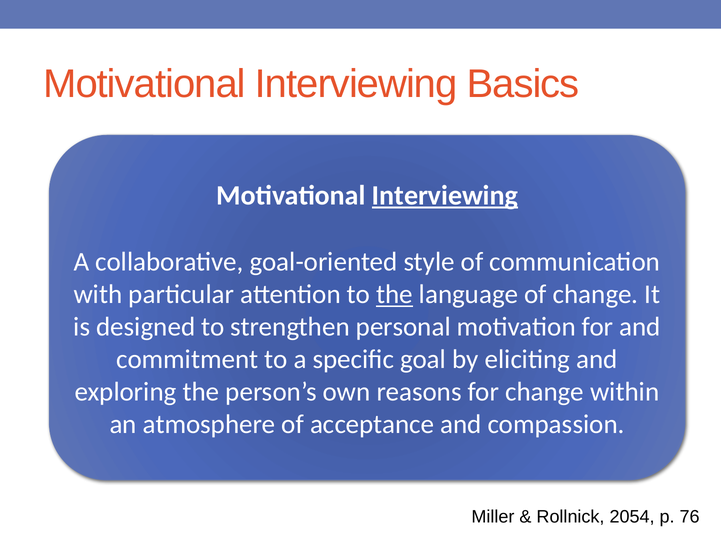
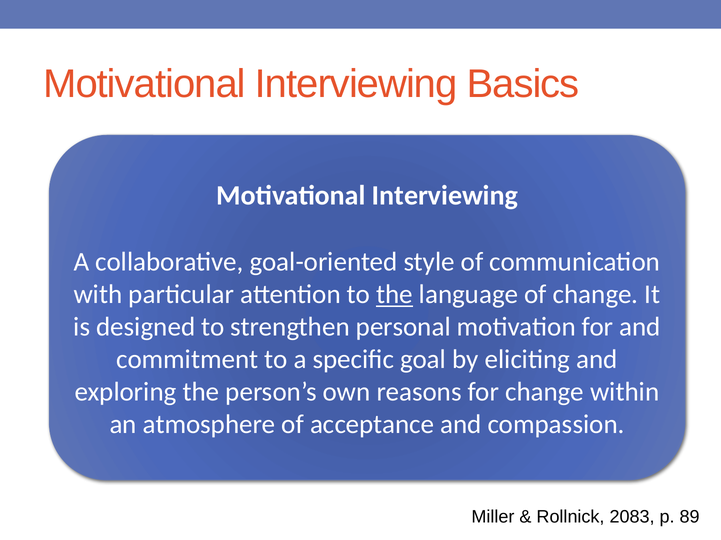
Interviewing underline: present -> none (445, 196)
2054: 2054 -> 2083 (632, 517)
76: 76 -> 89 (690, 517)
